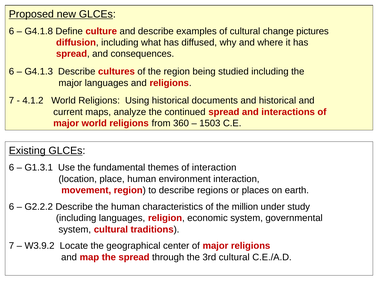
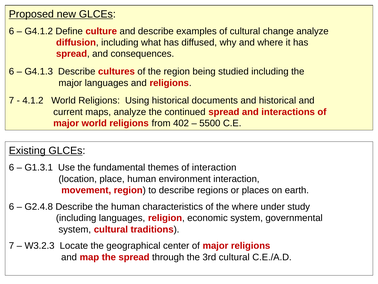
G4.1.8: G4.1.8 -> G4.1.2 (39, 31)
change pictures: pictures -> analyze (312, 31)
360: 360 -> 402 (181, 123)
1503: 1503 -> 5500 (210, 123)
G2.2.2: G2.2.2 -> G2.4.8 (39, 206)
the million: million -> where (245, 206)
W3.9.2: W3.9.2 -> W3.2.3 (40, 245)
